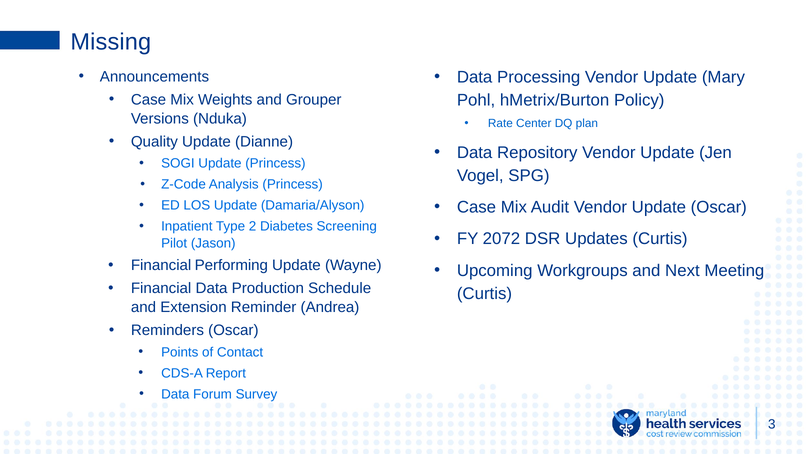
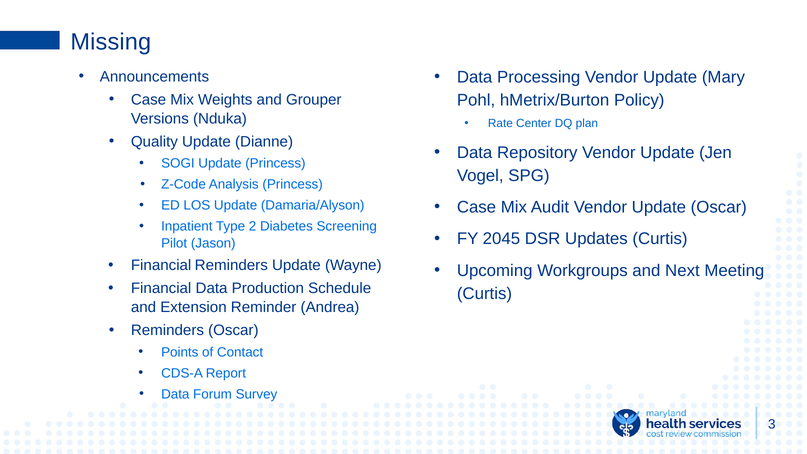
2072: 2072 -> 2045 (501, 239)
Financial Performing: Performing -> Reminders (231, 265)
